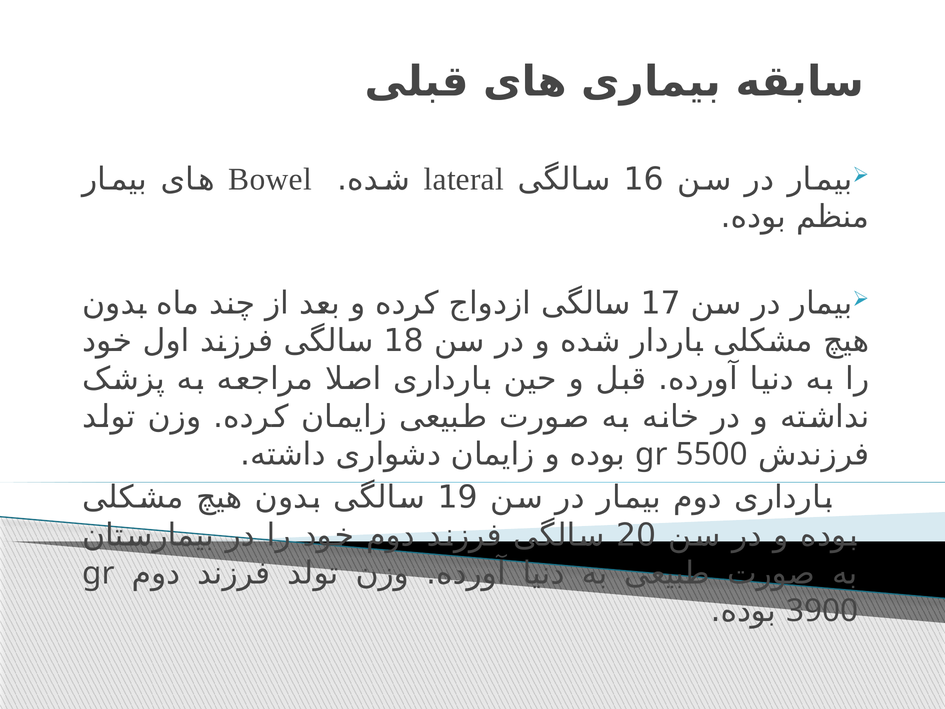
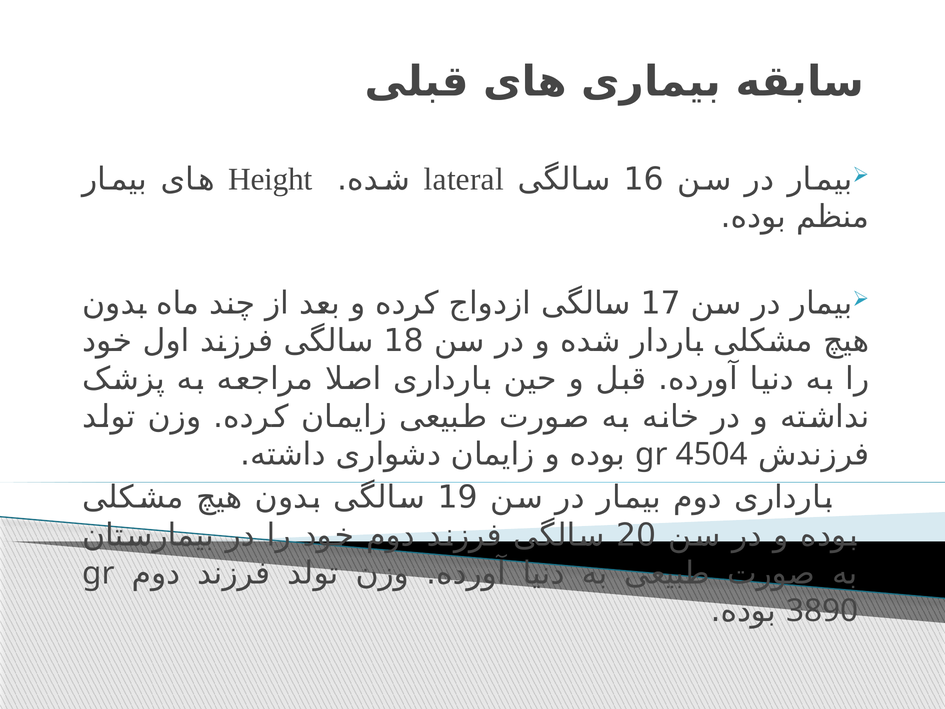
Bowel: Bowel -> Height (270, 179)
5500: 5500 -> 4504 (712, 454)
3900: 3900 -> 3890 (822, 611)
